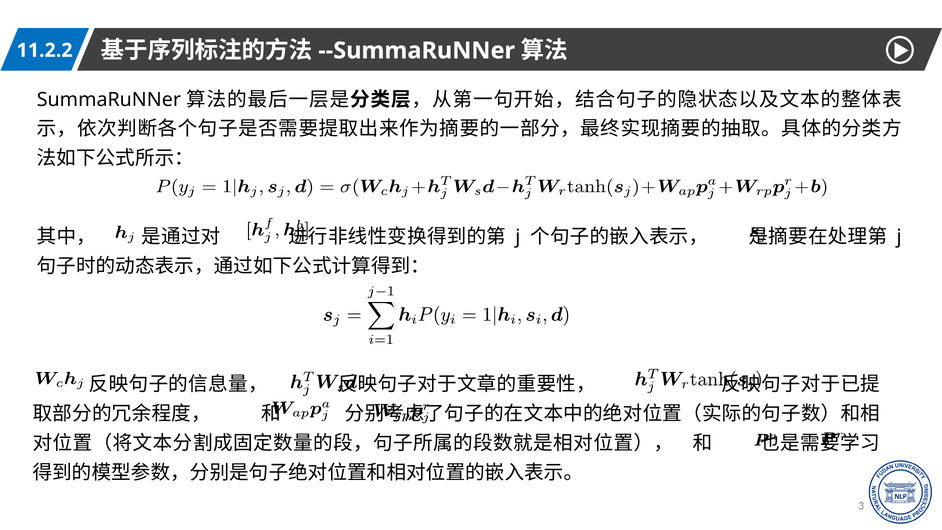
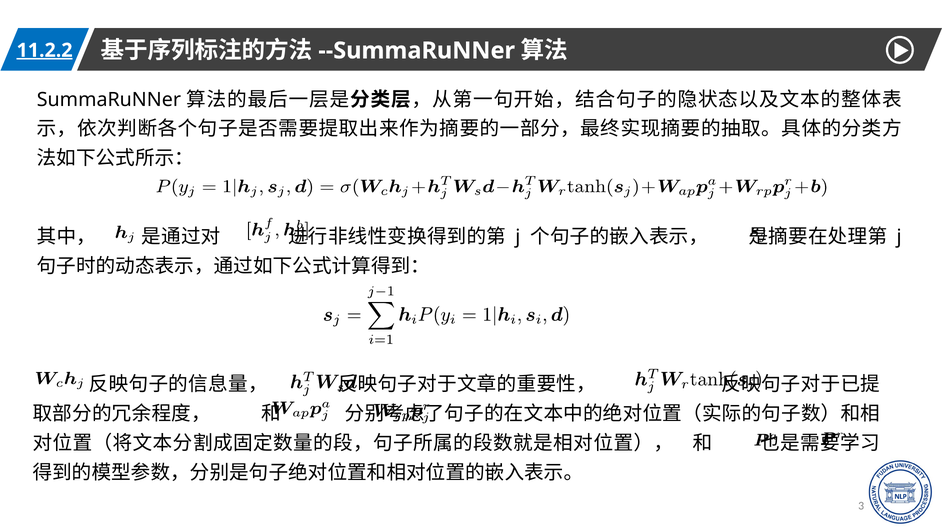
11.2.2 underline: none -> present (45, 50)
